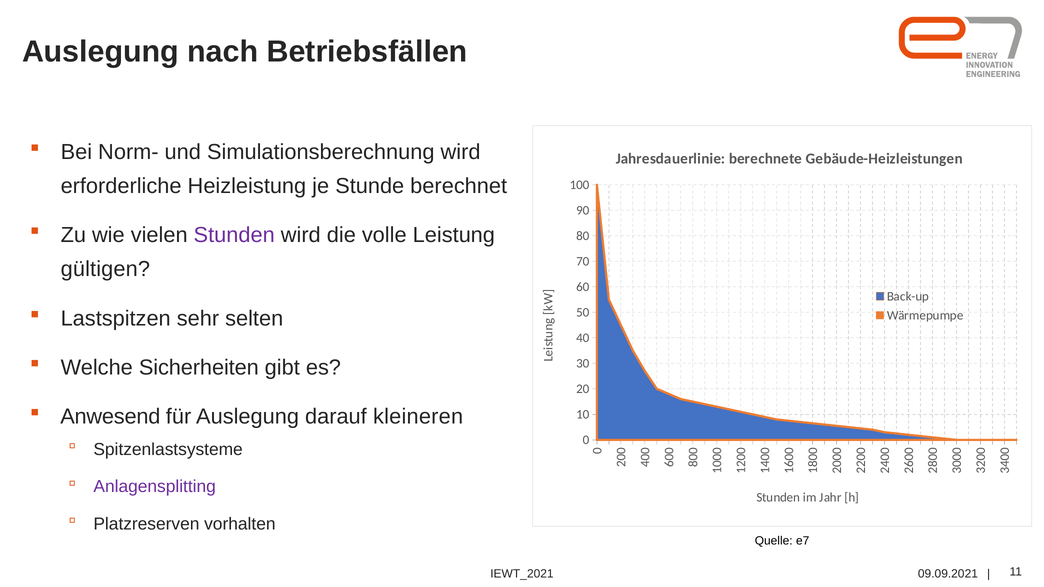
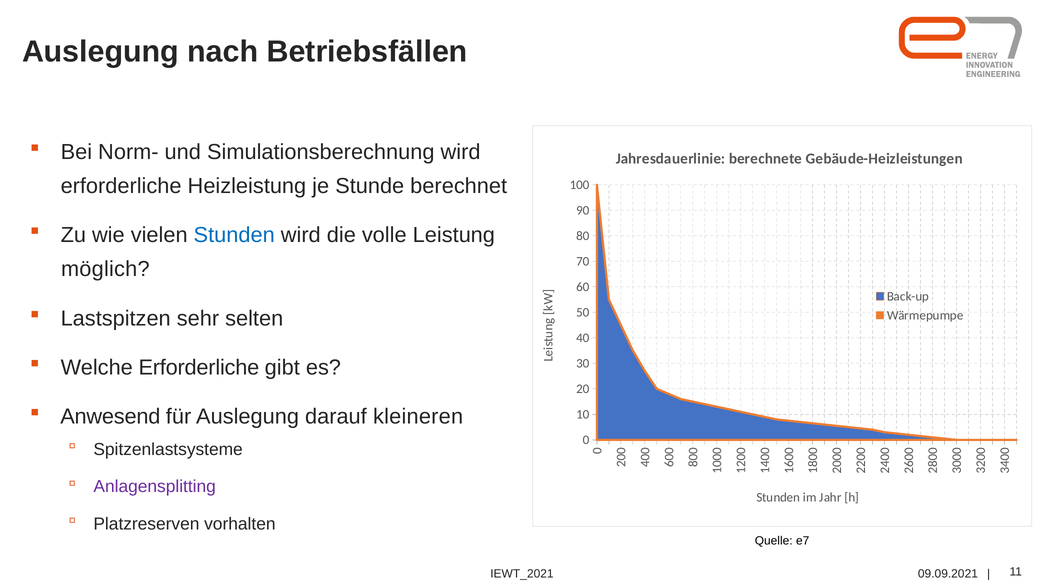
Stunden colour: purple -> blue (234, 235)
gültigen: gültigen -> möglich (105, 269)
Welche Sicherheiten: Sicherheiten -> Erforderliche (199, 368)
